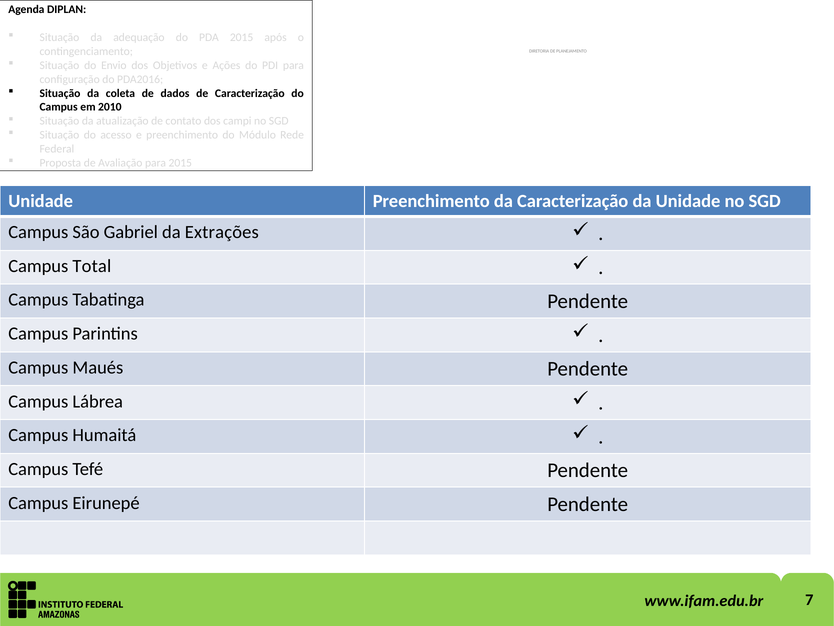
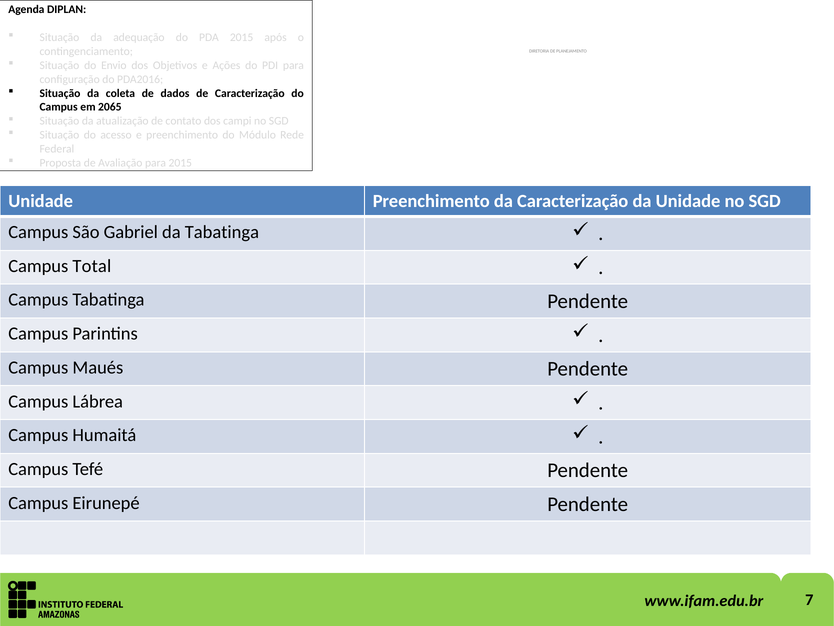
2010: 2010 -> 2065 (110, 107)
da Extrações: Extrações -> Tabatinga (222, 232)
